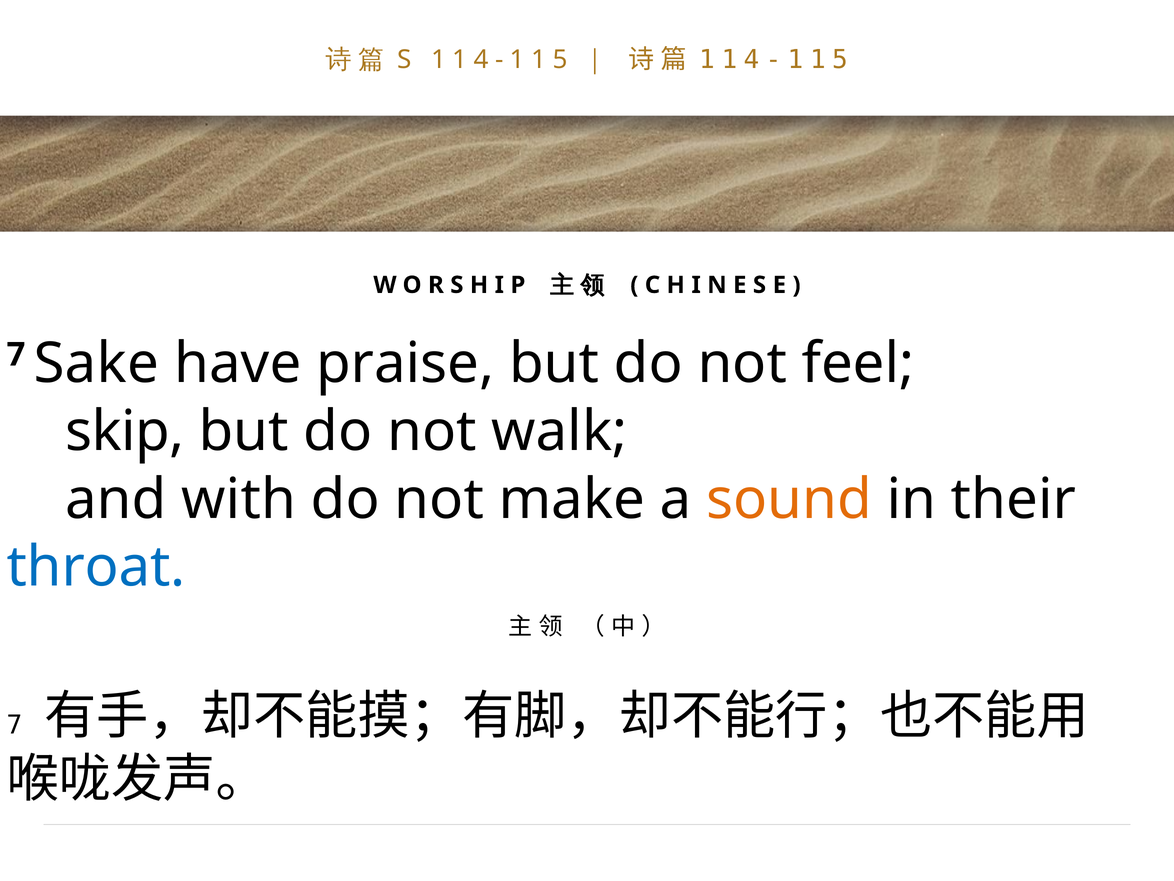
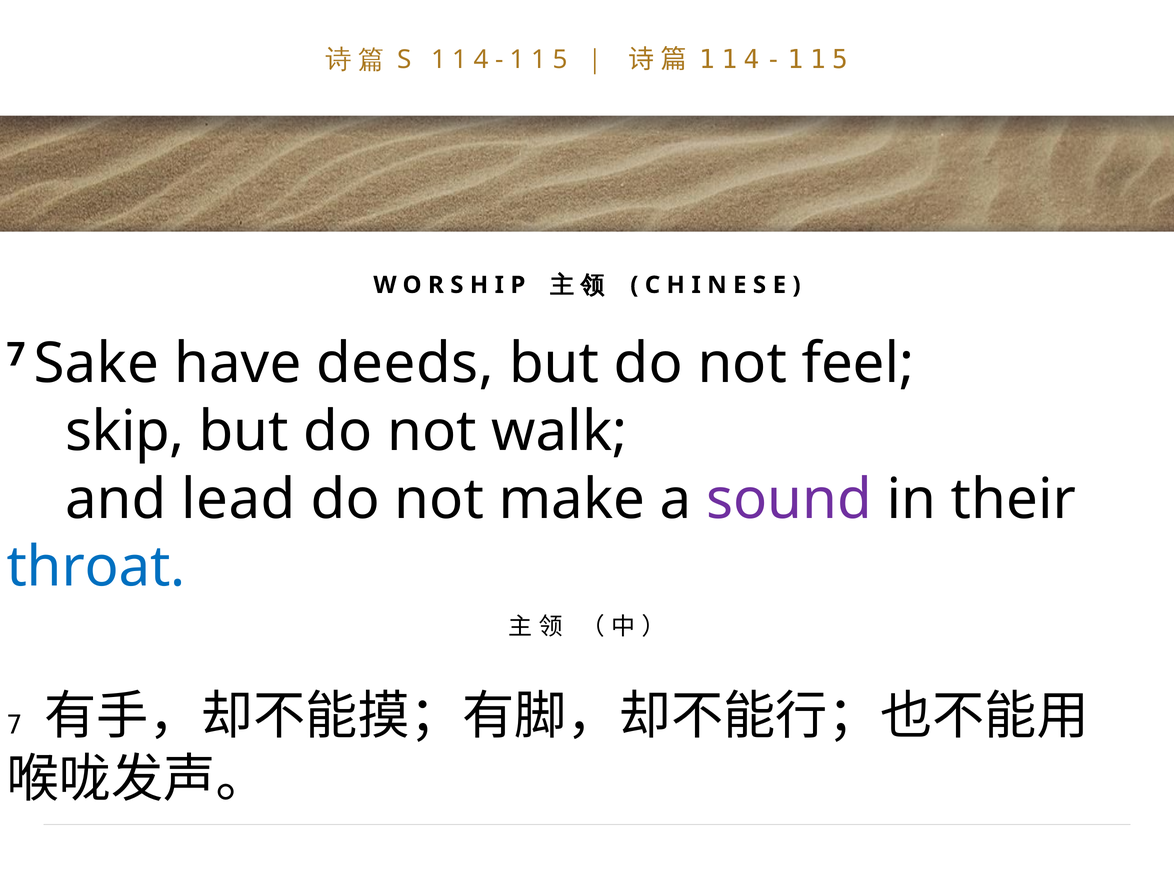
praise: praise -> deeds (405, 364)
with: with -> lead (239, 499)
sound colour: orange -> purple (789, 499)
